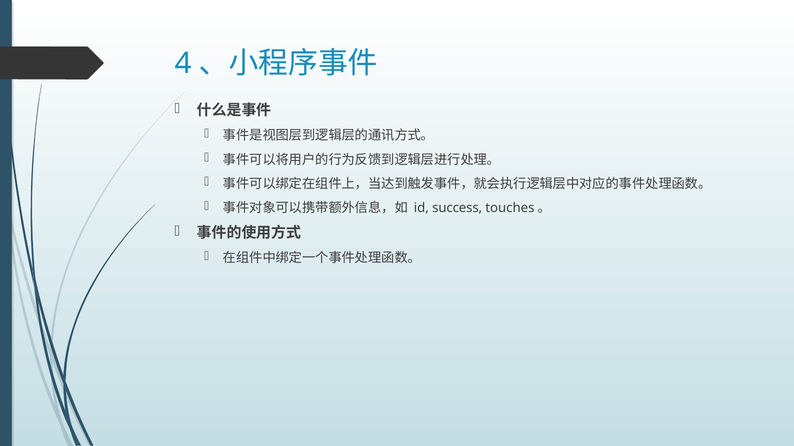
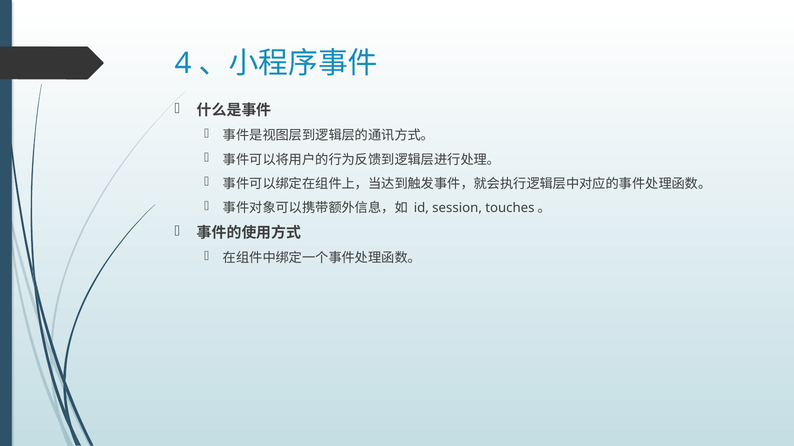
success: success -> session (457, 208)
